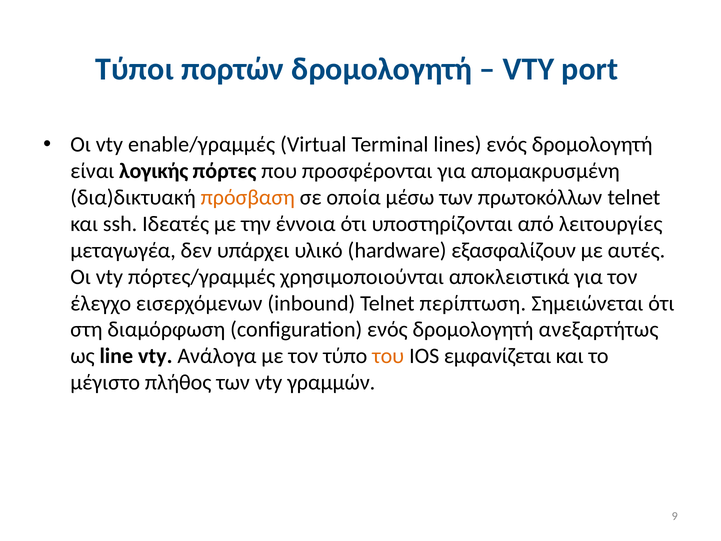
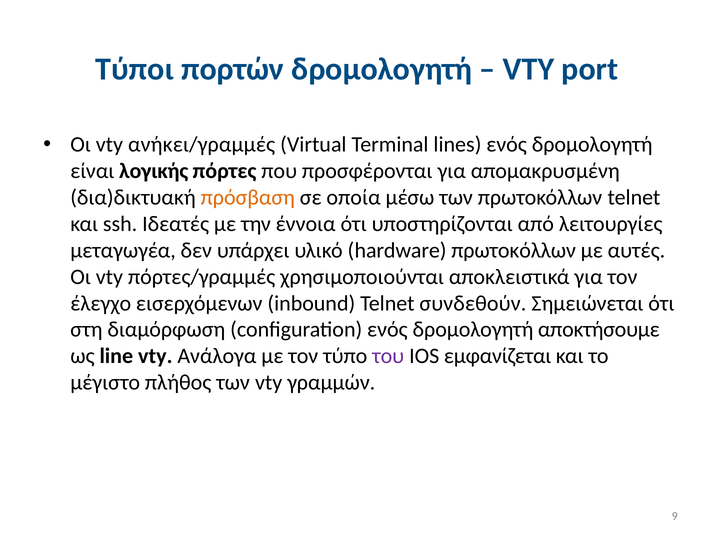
enable/γραμμές: enable/γραμμές -> ανήκει/γραμμές (202, 145)
hardware εξασφαλίζουν: εξασφαλίζουν -> πρωτοκόλλων (514, 250)
περίπτωση: περίπτωση -> συνδεθούν (473, 303)
ανεξαρτήτως: ανεξαρτήτως -> αποκτήσουμε (599, 330)
του colour: orange -> purple (388, 356)
